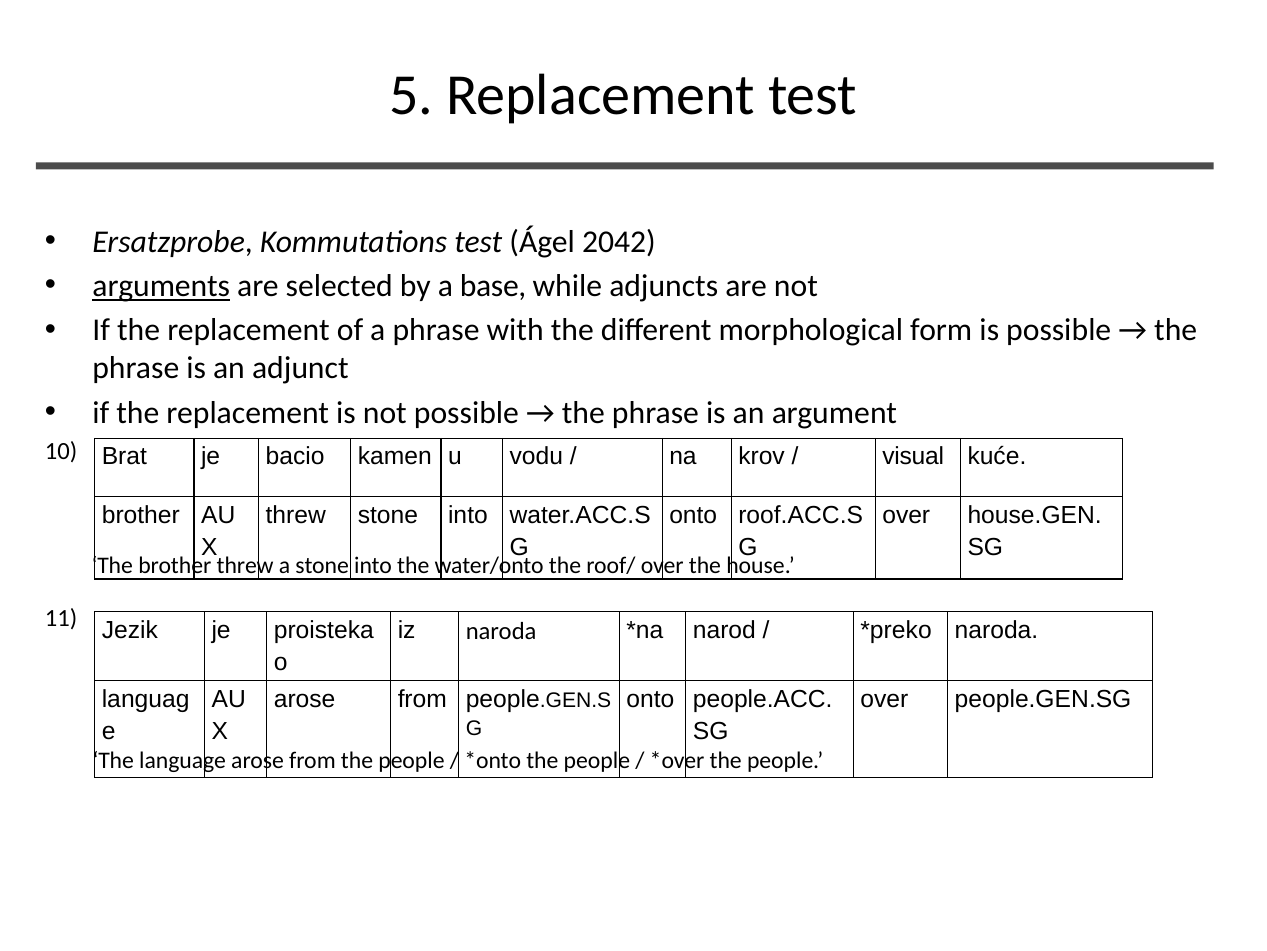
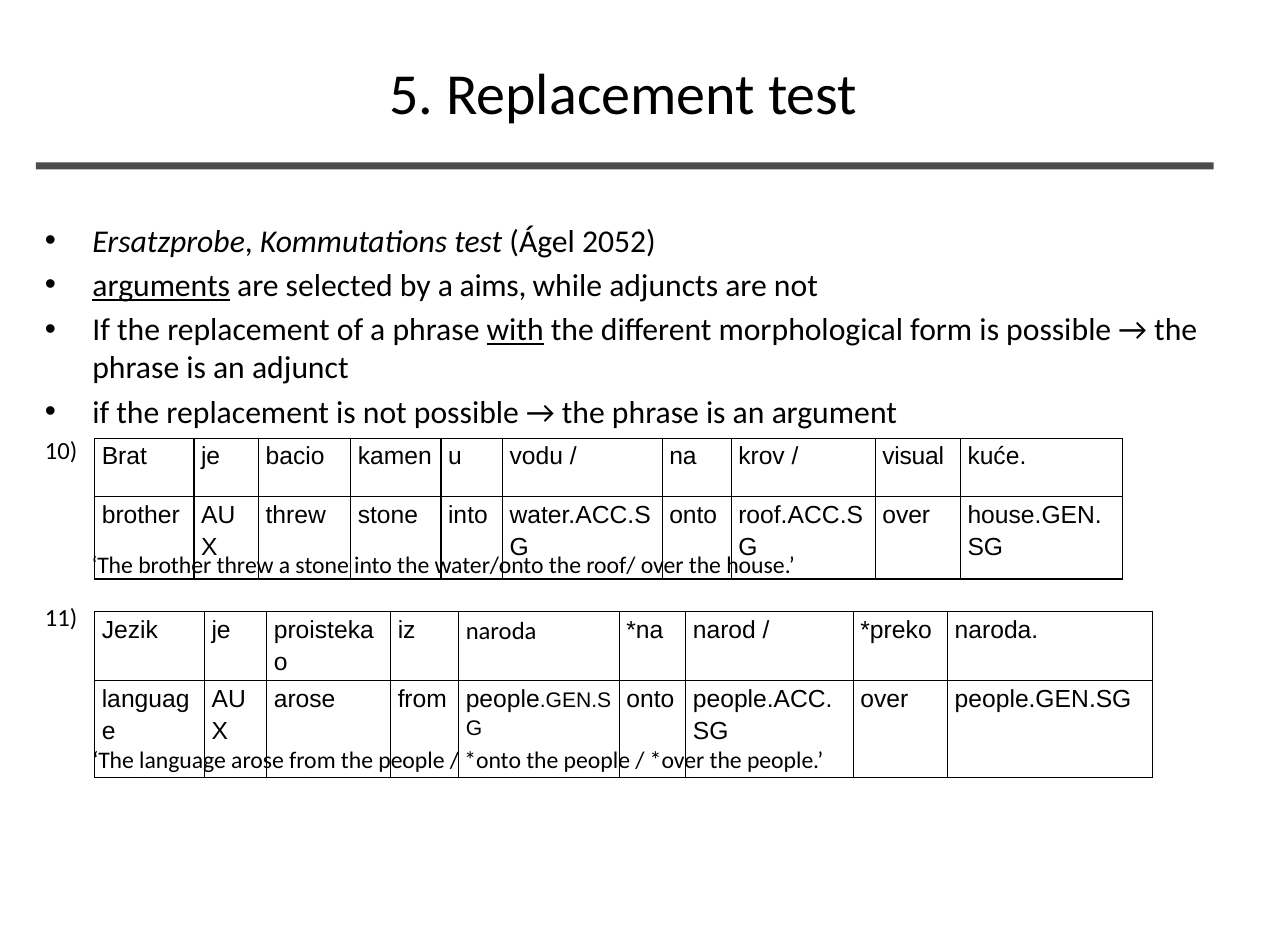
2042: 2042 -> 2052 (619, 241)
base: base -> aims (493, 286)
with underline: none -> present (515, 330)
